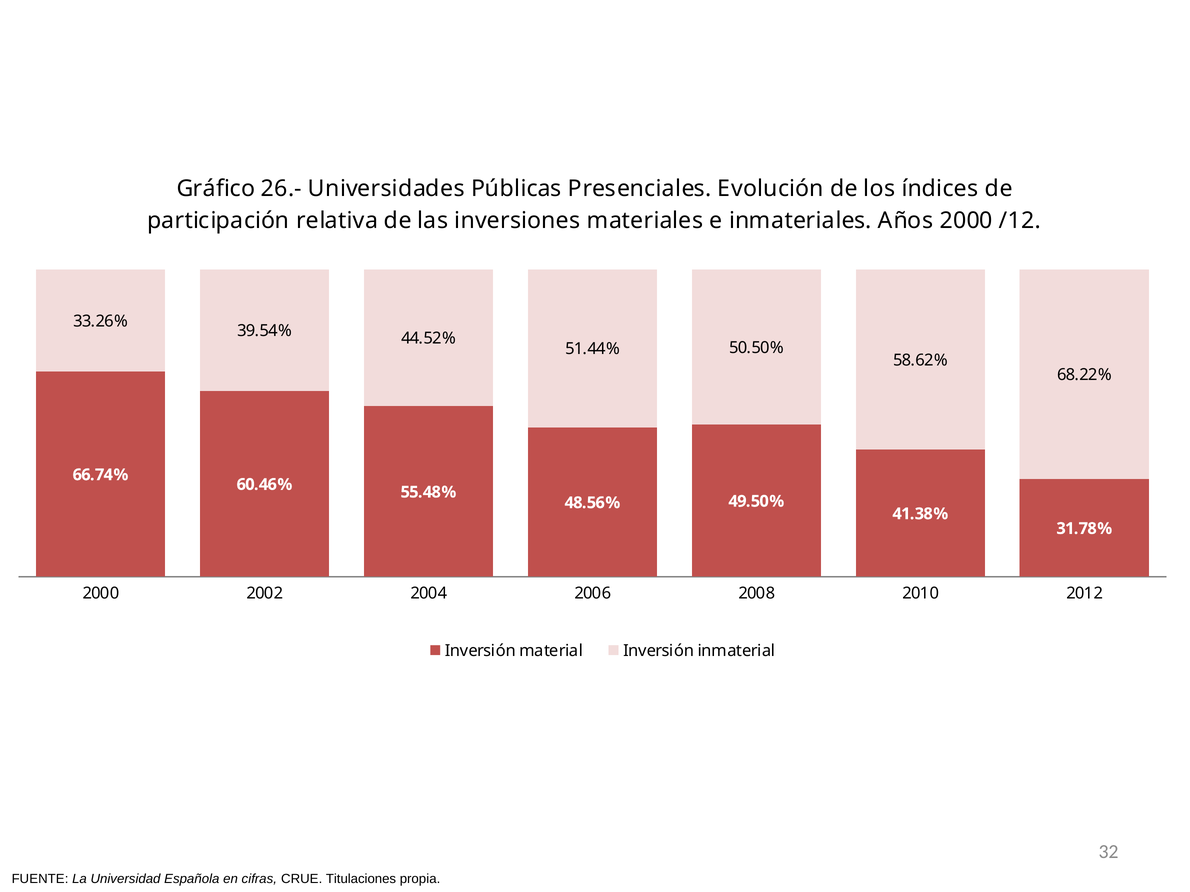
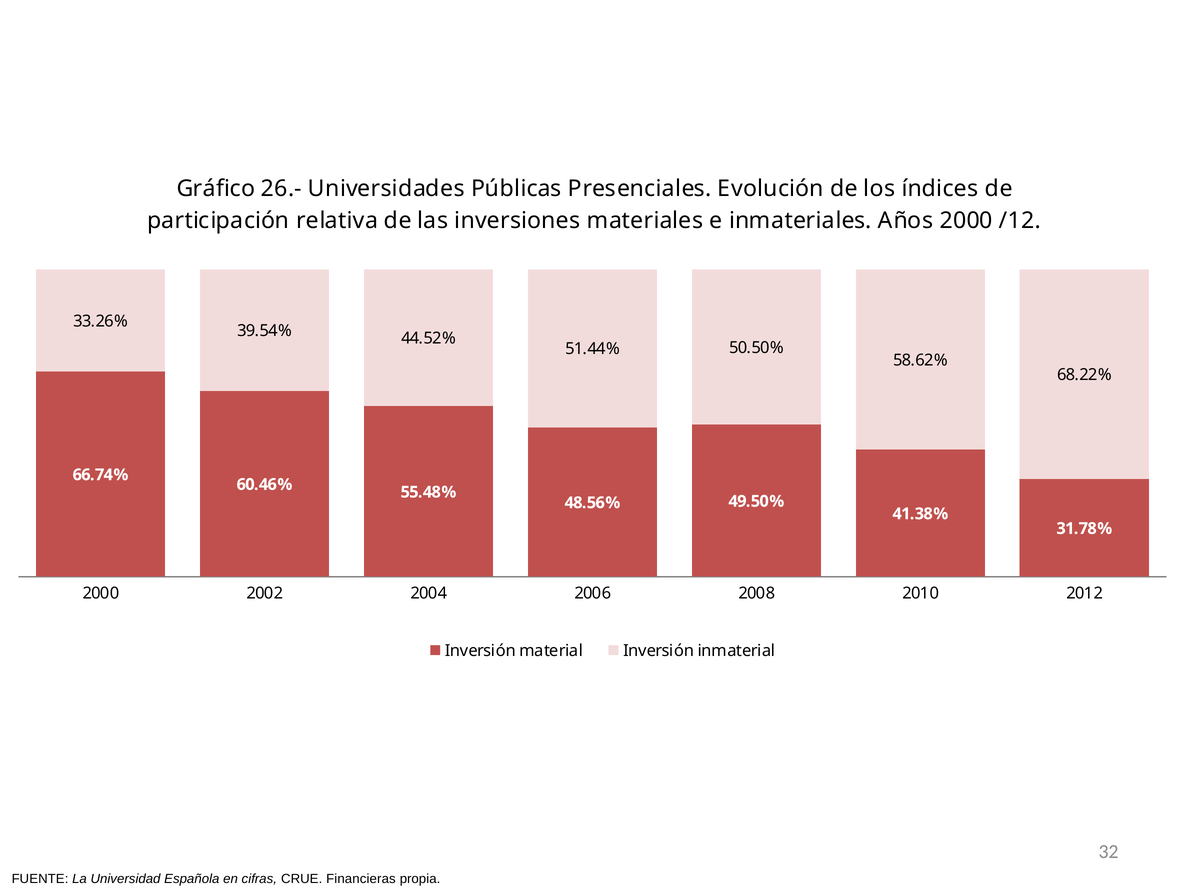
Titulaciones: Titulaciones -> Financieras (361, 879)
